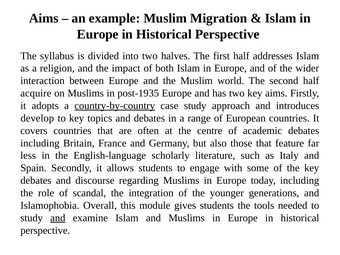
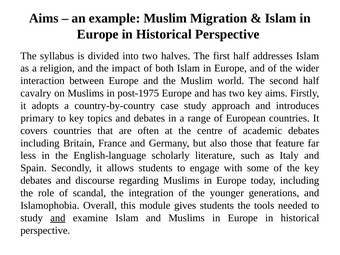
acquire: acquire -> cavalry (36, 93)
post-1935: post-1935 -> post-1975 (138, 93)
country-by-country underline: present -> none (115, 106)
develop: develop -> primary (37, 118)
